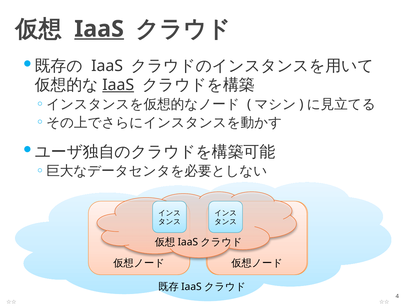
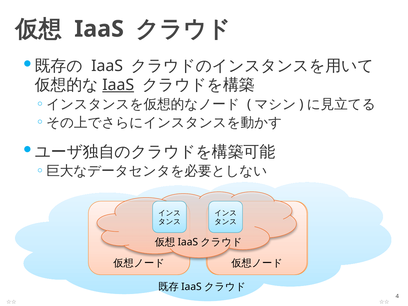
IaaS underline: present -> none (99, 29)
